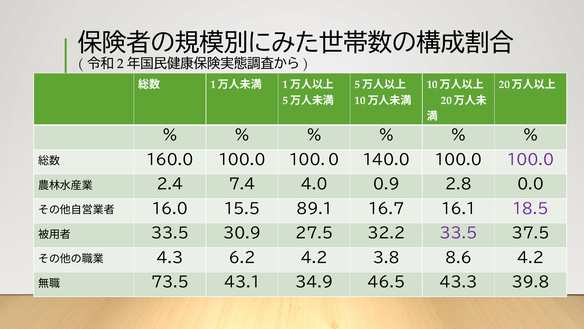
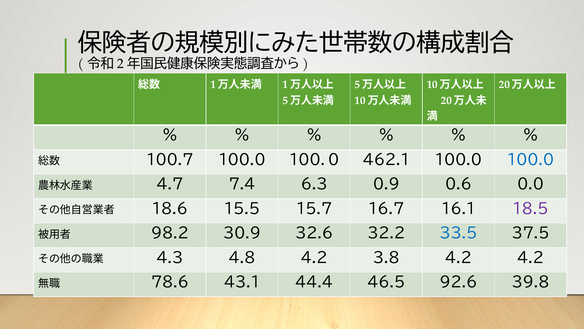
160.0: 160.0 -> 100.7 (170, 160)
140.0: 140.0 -> 462.1 (386, 160)
100.0 colour: purple -> blue (531, 160)
2.4: 2.4 -> 4.7 (170, 184)
4.0: 4.0 -> 6.3 (314, 184)
2.8: 2.8 -> 0.6 (458, 184)
16.0: 16.0 -> 18.6 (170, 209)
89.1: 89.1 -> 15.7 (314, 209)
33.5: 33.5 -> 98.2 (170, 233)
27.5: 27.5 -> 32.6 (314, 233)
33.5 colour: purple -> blue (458, 233)
6.2: 6.2 -> 4.8 (242, 258)
3.8 8.6: 8.6 -> 4.2 (458, 258)
73.5: 73.5 -> 78.6 (170, 282)
34.9: 34.9 -> 44.4 (314, 282)
43.3: 43.3 -> 92.6 (458, 282)
